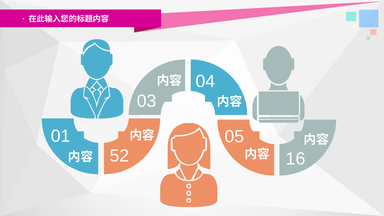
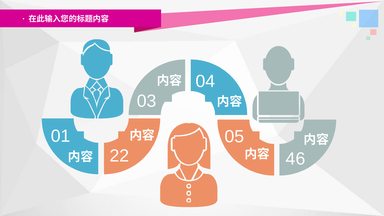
16: 16 -> 46 (296, 159)
52: 52 -> 22 (119, 156)
